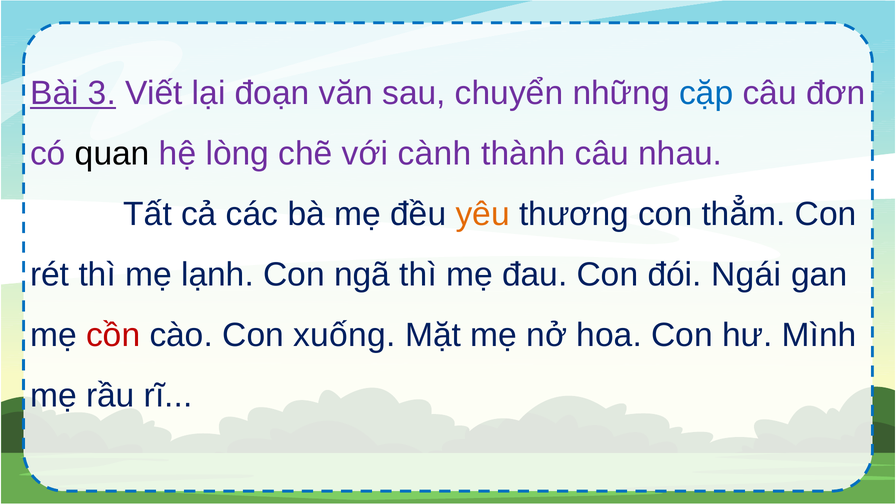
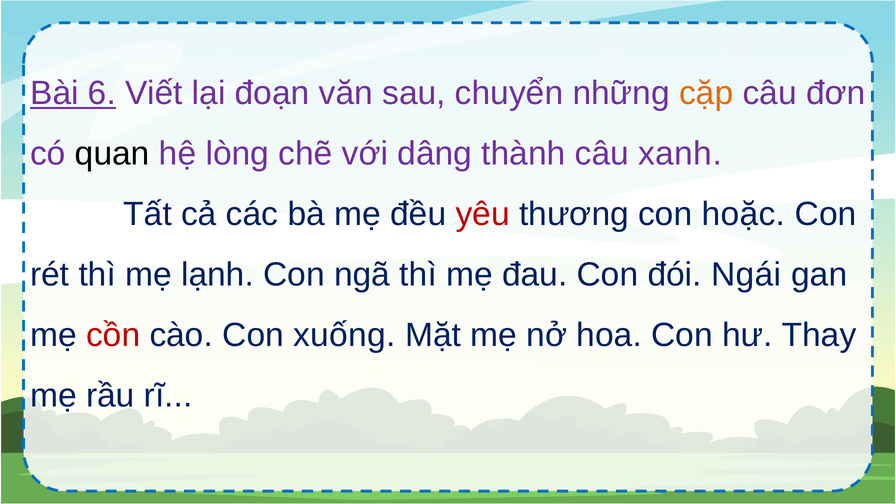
3: 3 -> 6 (102, 93)
cặp colour: blue -> orange (706, 93)
cành: cành -> dâng (435, 154)
nhau: nhau -> xanh (680, 154)
yêu colour: orange -> red (483, 214)
thẳm: thẳm -> hoặc (743, 214)
Mình: Mình -> Thay (819, 335)
